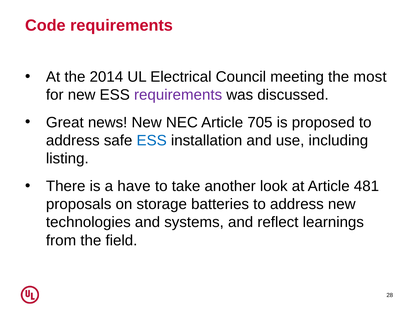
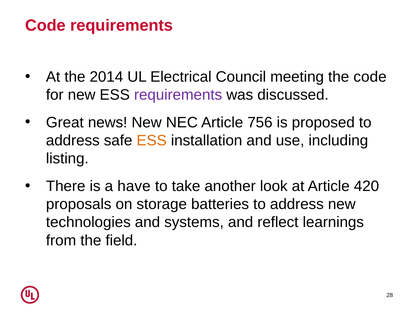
the most: most -> code (370, 77)
705: 705 -> 756 (260, 123)
ESS colour: blue -> orange (152, 141)
481: 481 -> 420 (366, 187)
